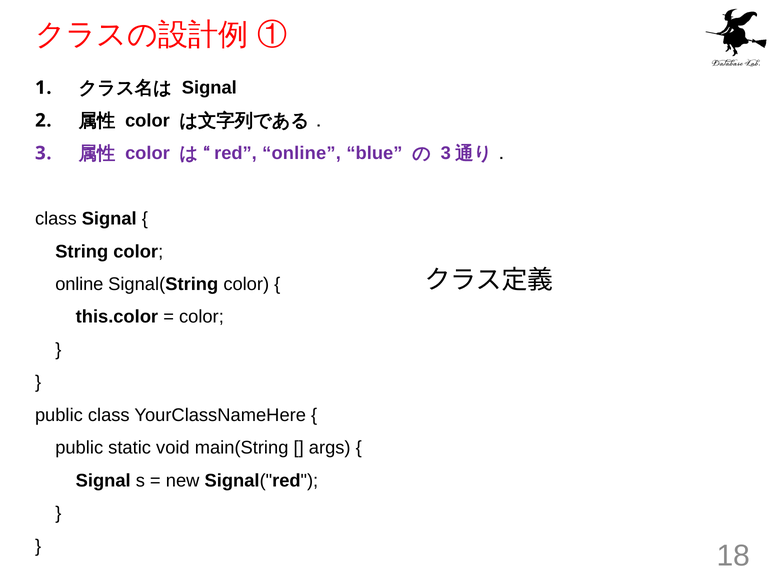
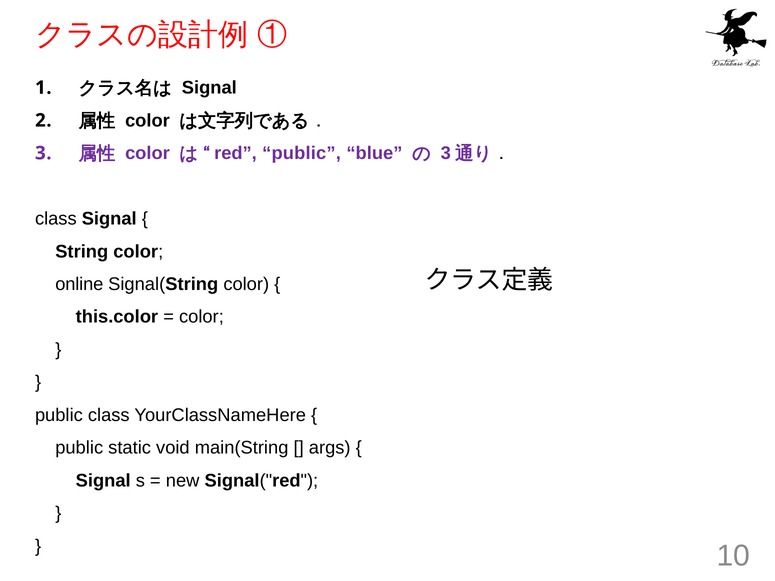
red online: online -> public (302, 153)
18: 18 -> 10 (733, 556)
